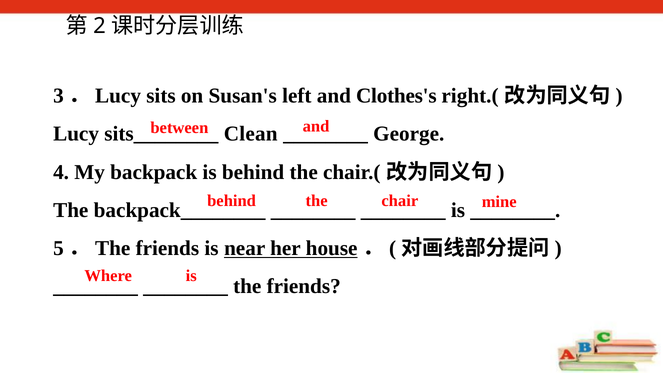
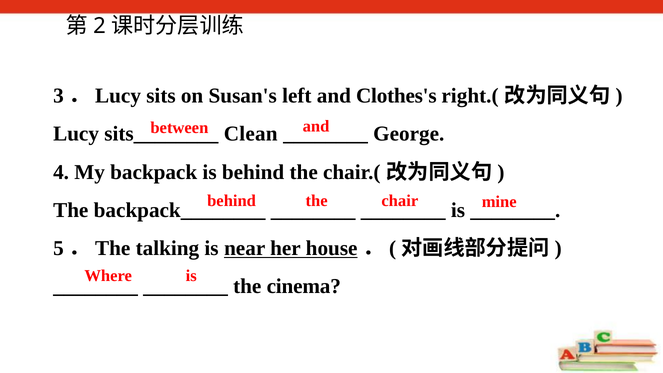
5．The friends: friends -> talking (167, 248)
the friends: friends -> cinema (304, 286)
